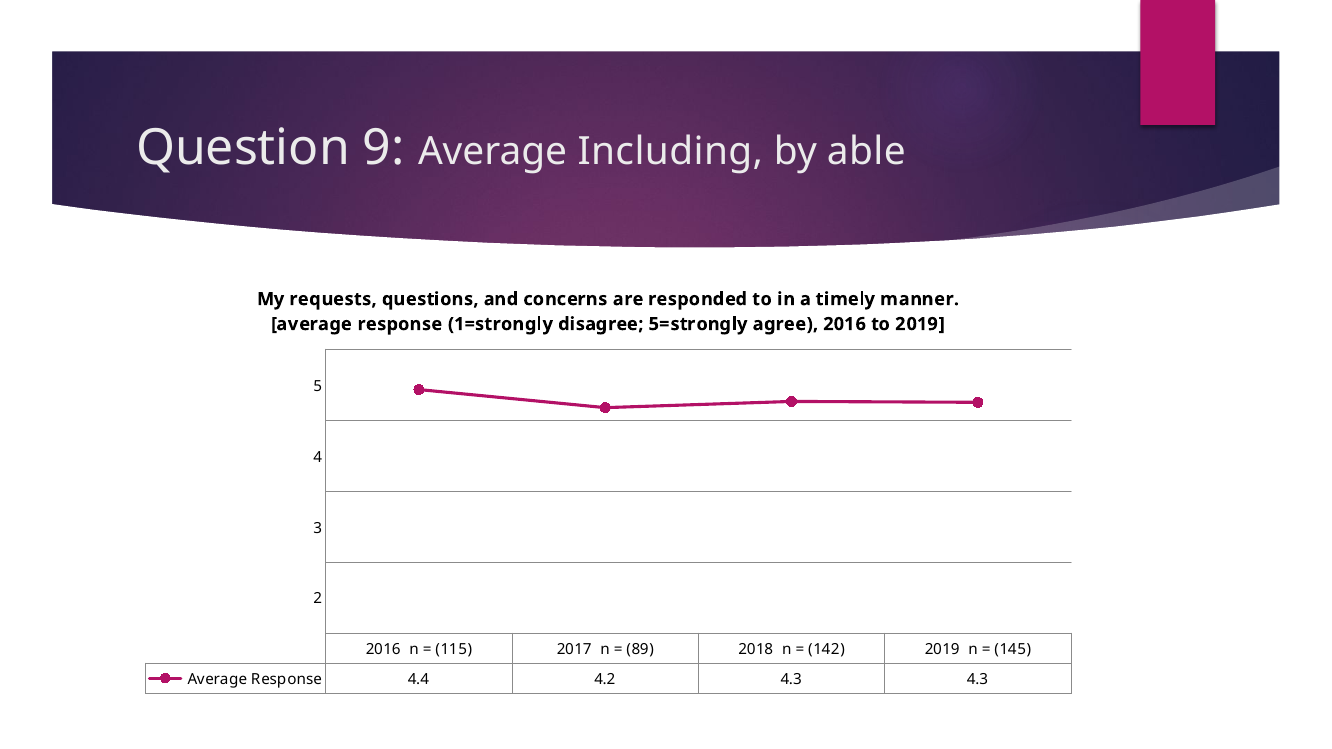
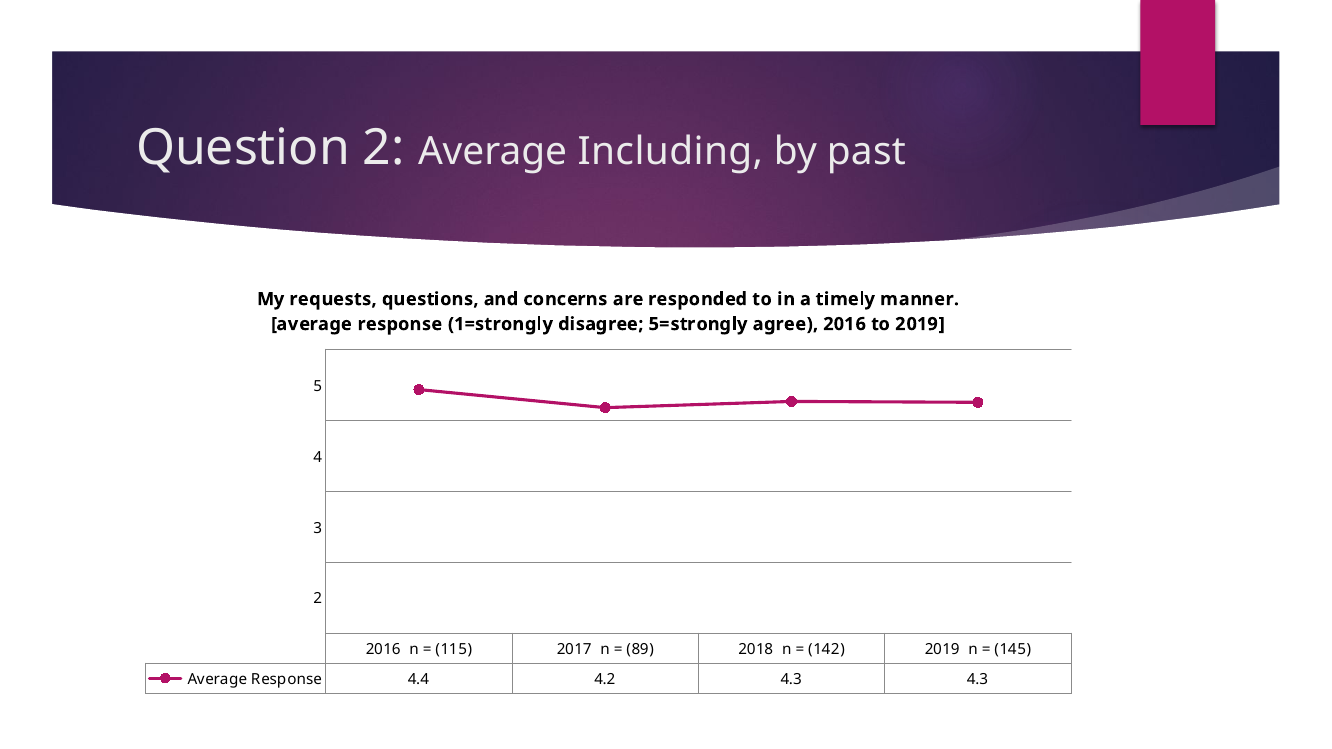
Question 9: 9 -> 2 (384, 148)
able: able -> past (866, 152)
